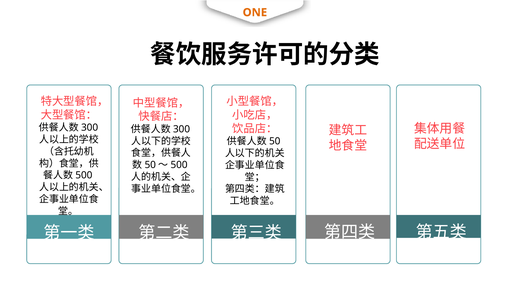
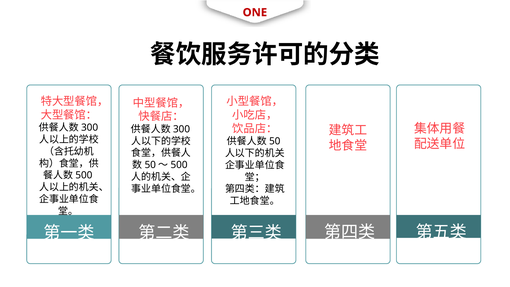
ONE colour: orange -> red (255, 12)
